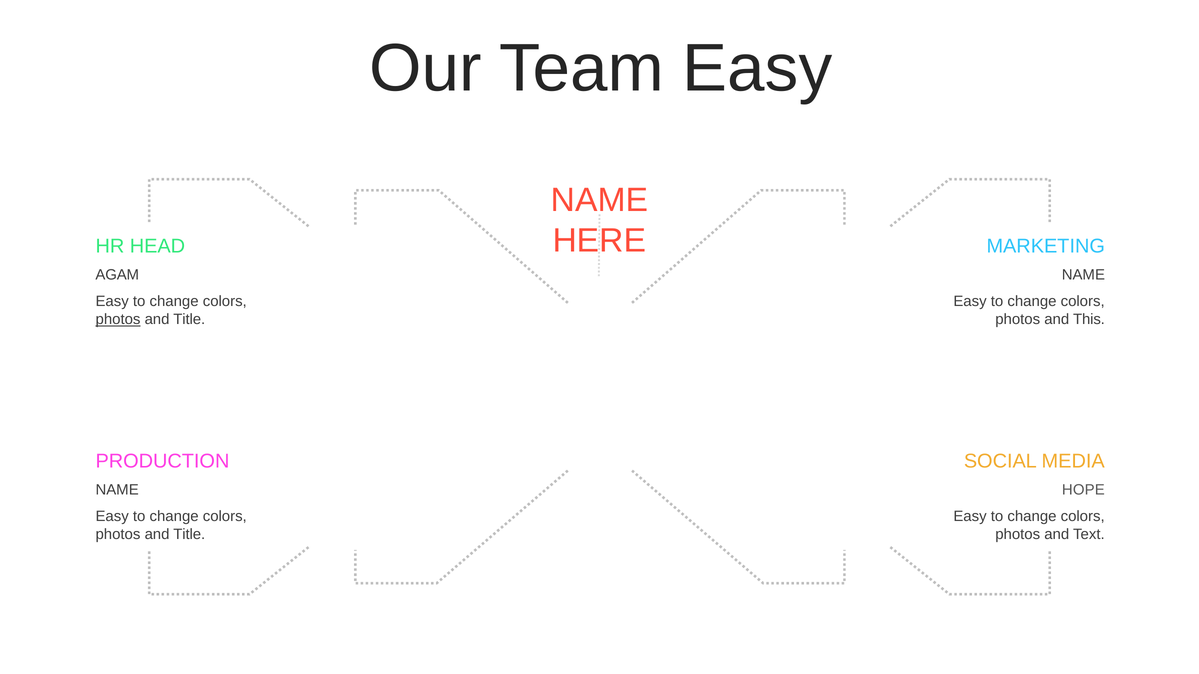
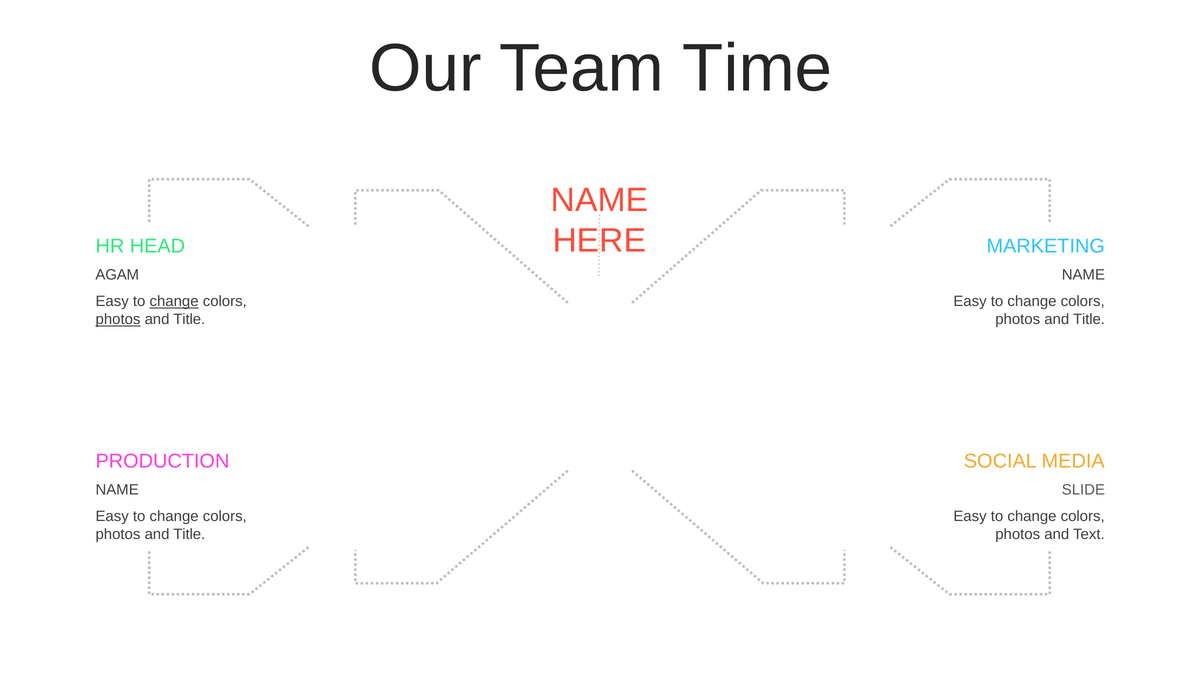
Team Easy: Easy -> Time (757, 69)
change underline: none -> present (174, 302)
This: This -> Title (1089, 320)
HOPE: HOPE -> SLIDE (1083, 490)
